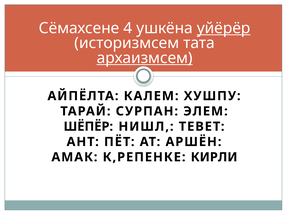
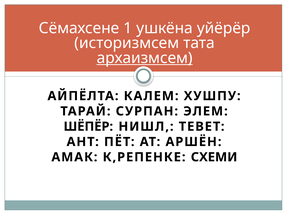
4: 4 -> 1 (128, 28)
уйёрёр underline: present -> none (224, 28)
КИРЛИ: КИРЛИ -> СХЕМИ (214, 157)
